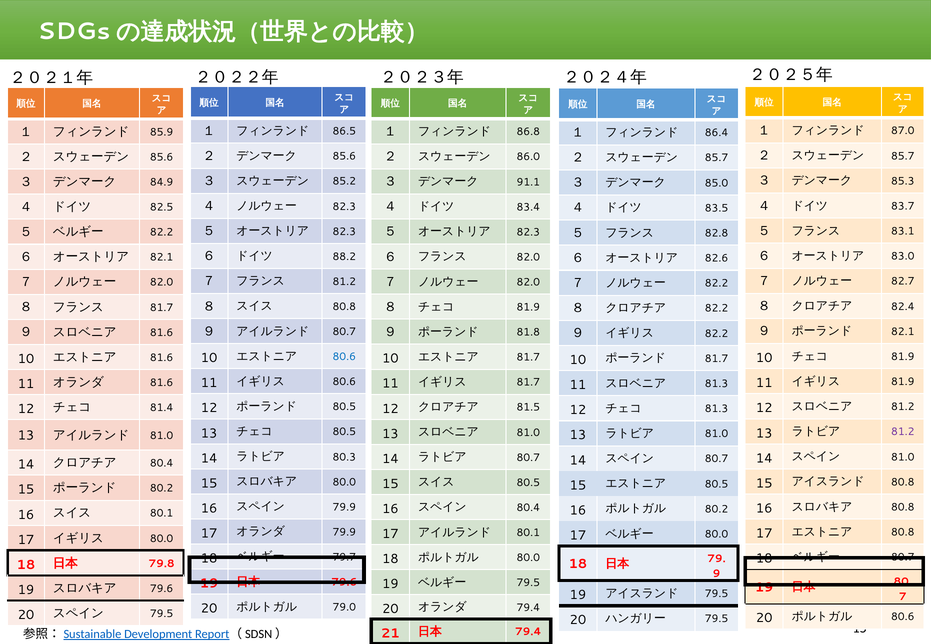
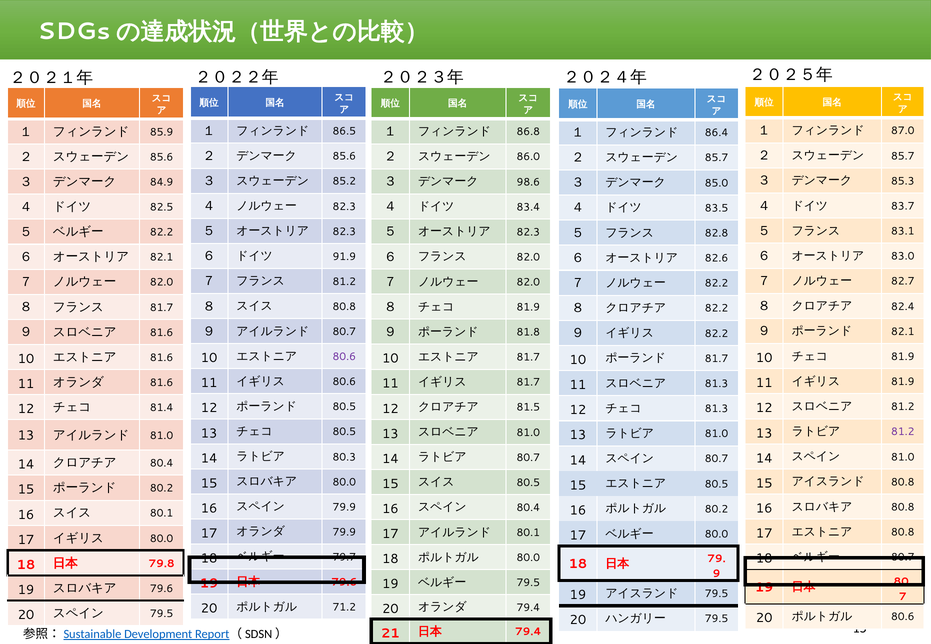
91.1: 91.1 -> 98.6 (528, 182)
88.2: 88.2 -> 91.9 (344, 257)
80.6 colour: blue -> purple (344, 357)
79.0: 79.0 -> 71.2 (344, 608)
